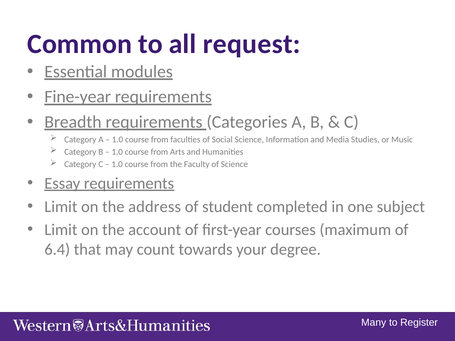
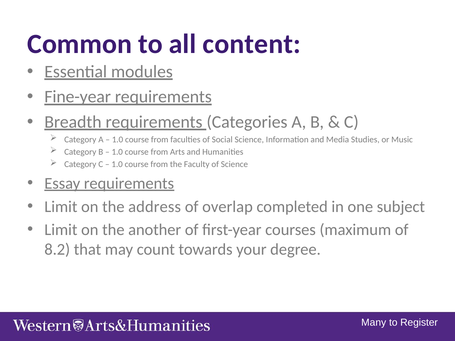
request: request -> content (252, 44)
student: student -> overlap (227, 207)
account: account -> another (155, 230)
6.4: 6.4 -> 8.2 (57, 250)
